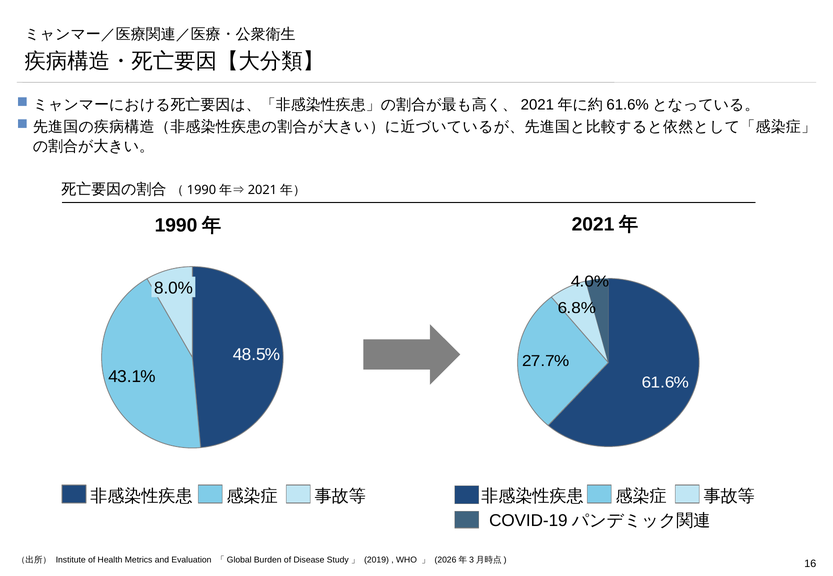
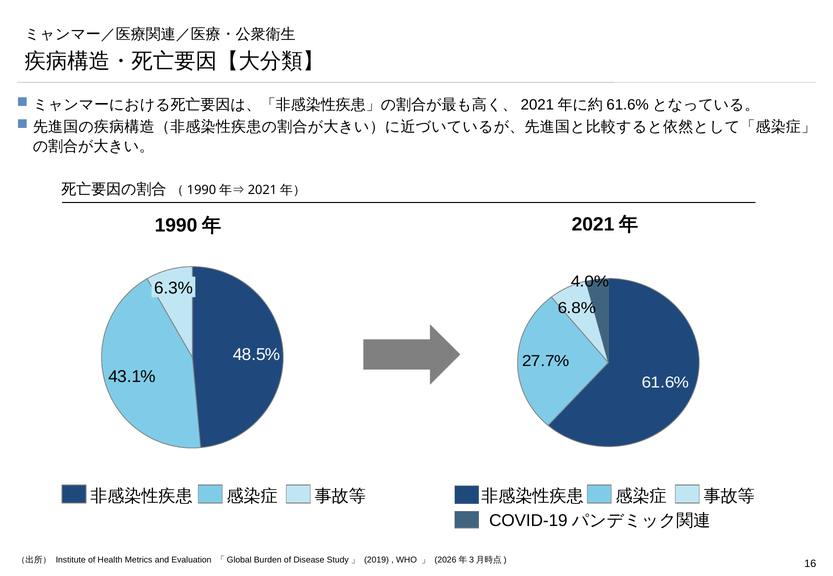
8.0%: 8.0% -> 6.3% (173, 288)
